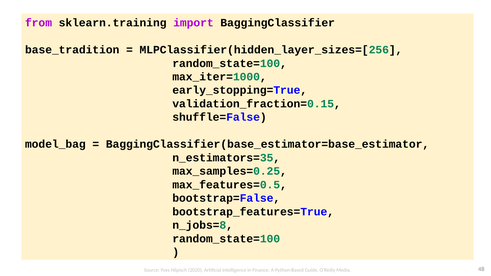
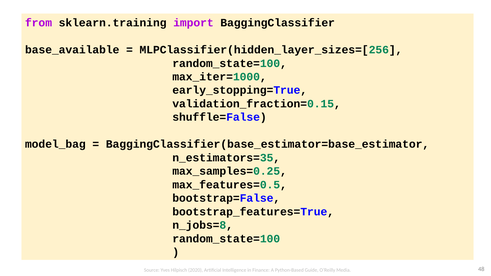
base_tradition: base_tradition -> base_available (72, 50)
